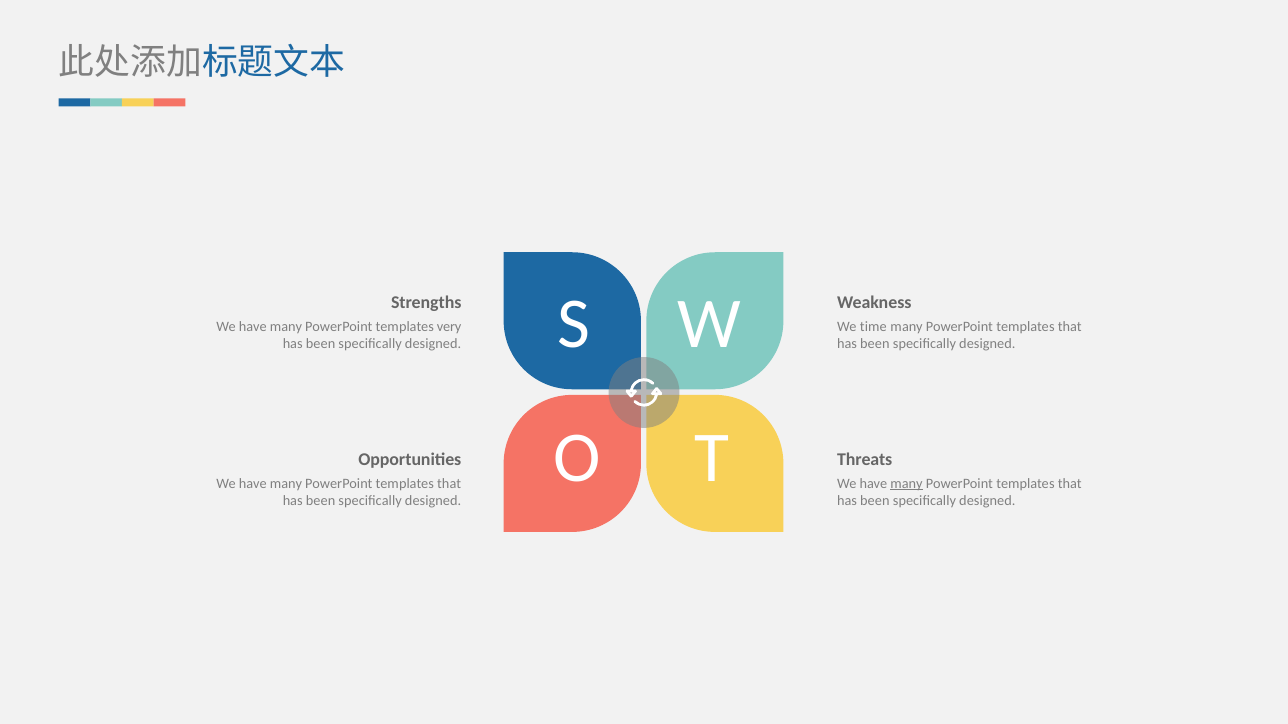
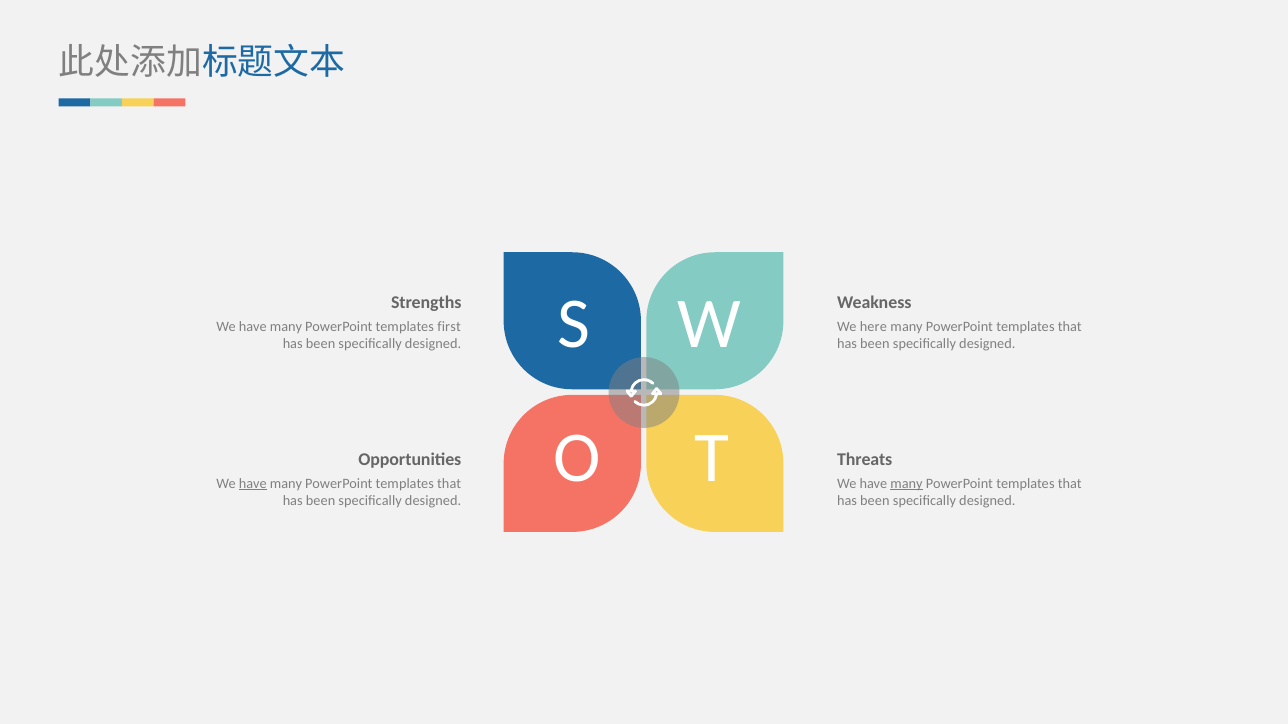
very: very -> first (449, 327)
time: time -> here (873, 327)
have underline: none -> present (253, 484)
